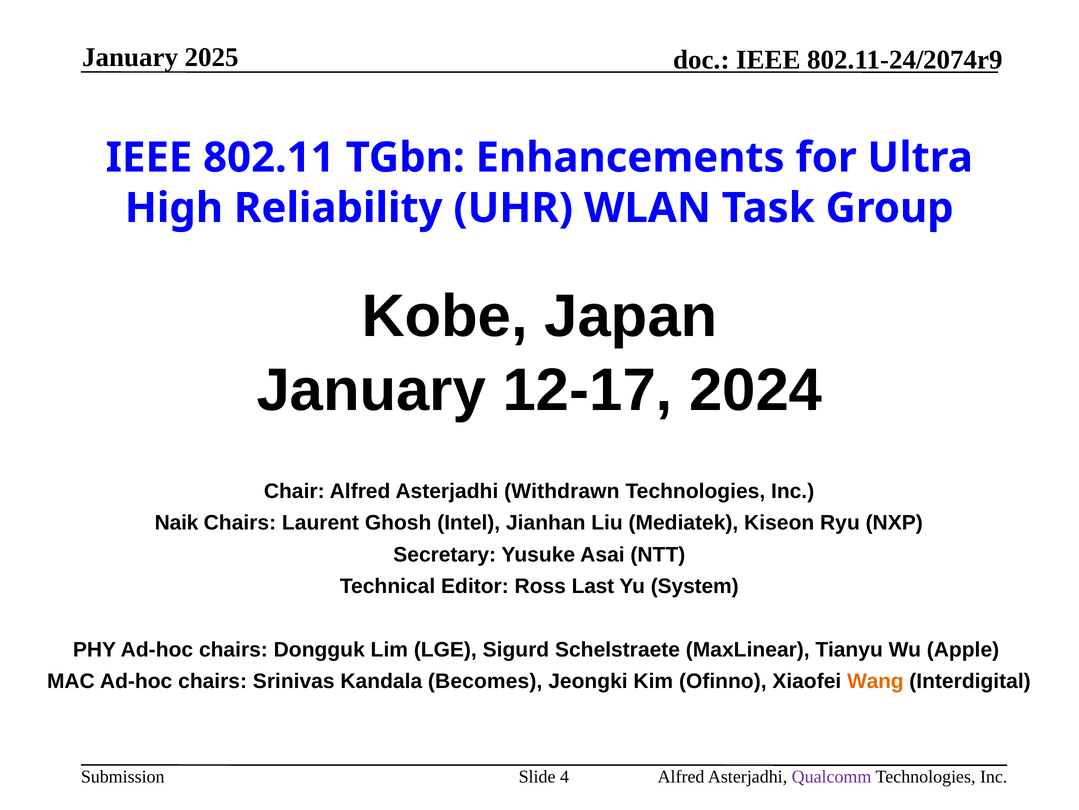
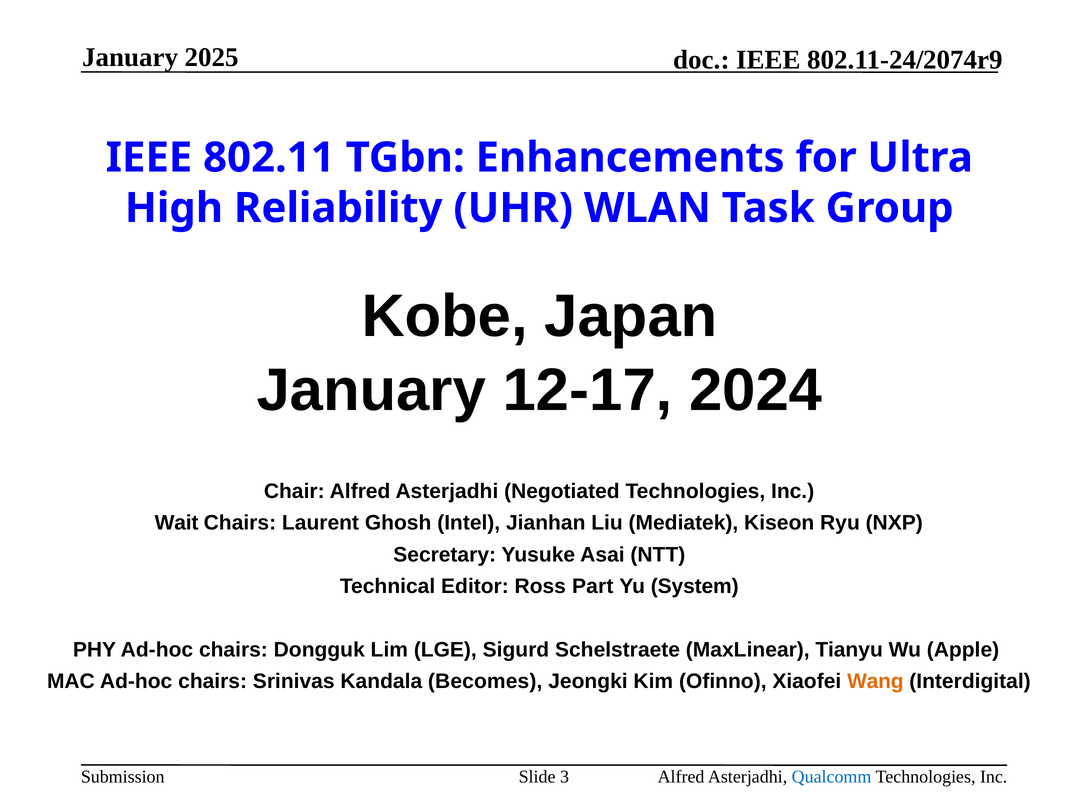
Withdrawn: Withdrawn -> Negotiated (562, 491)
Naik: Naik -> Wait (177, 522)
Last: Last -> Part (593, 586)
4: 4 -> 3 (565, 776)
Qualcomm colour: purple -> blue (832, 776)
